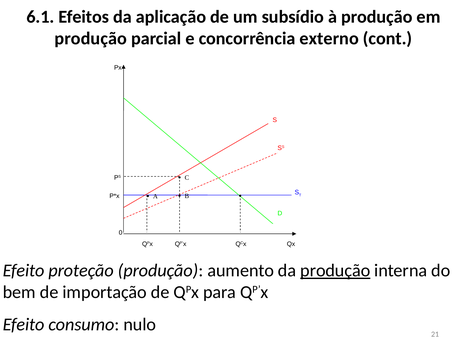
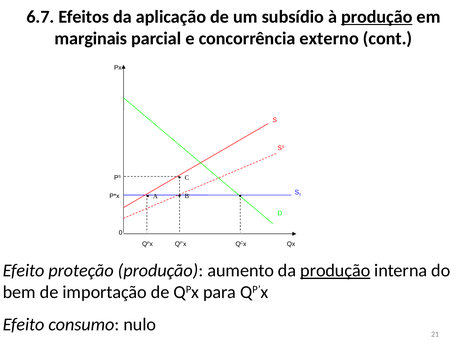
6.1: 6.1 -> 6.7 (40, 17)
produção underline: none -> present (377, 17)
produção: produção -> marginais (91, 39)
